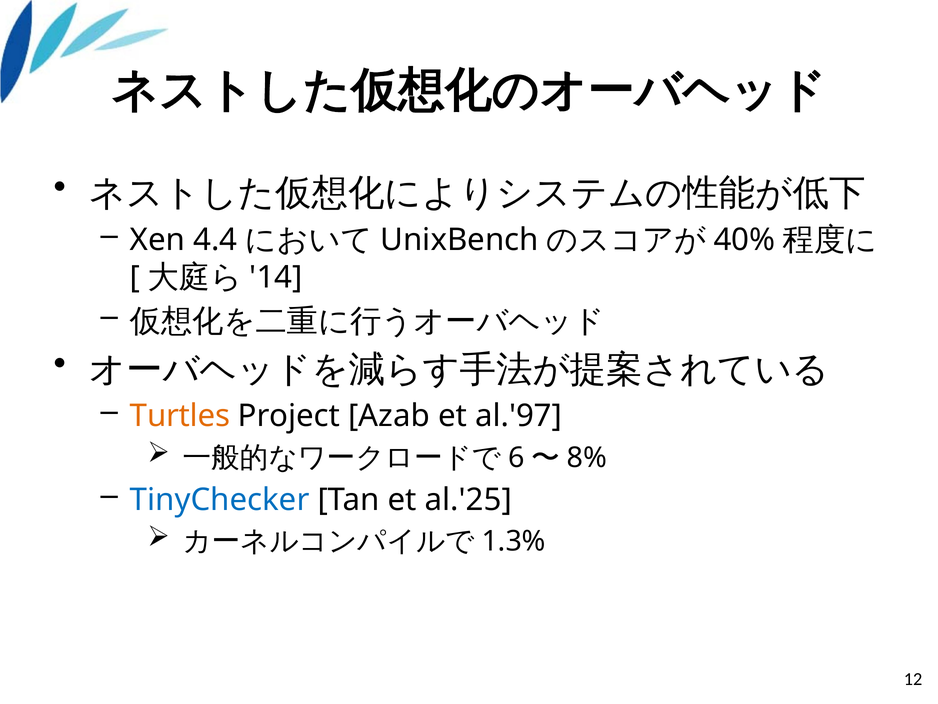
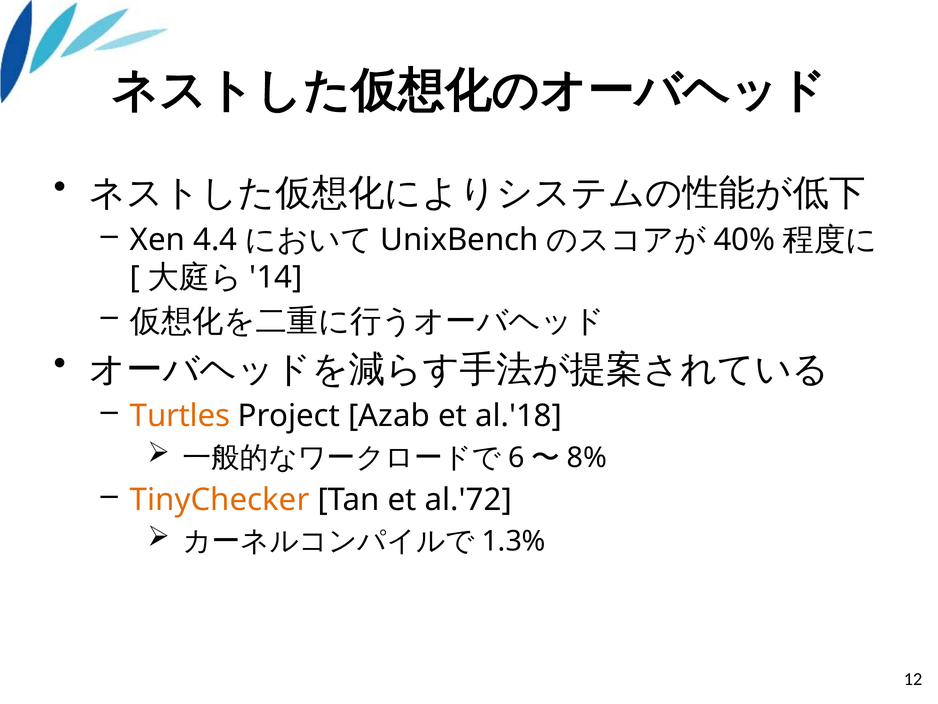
al.'97: al.'97 -> al.'18 (519, 416)
TinyChecker colour: blue -> orange (220, 500)
al.'25: al.'25 -> al.'72 (468, 500)
